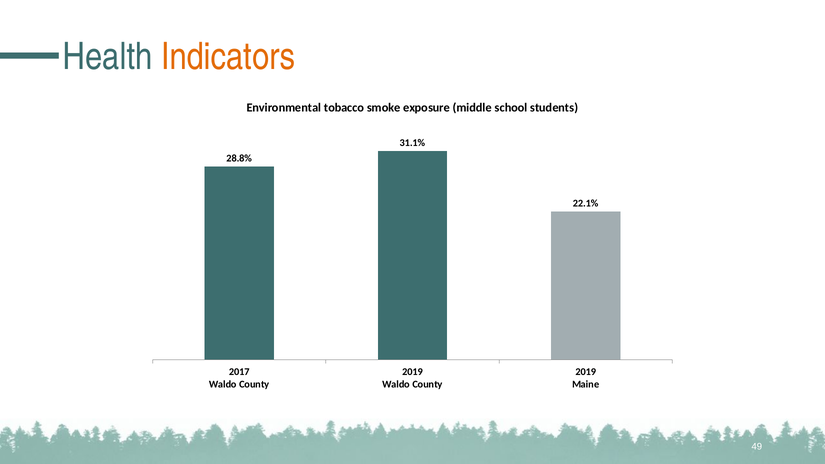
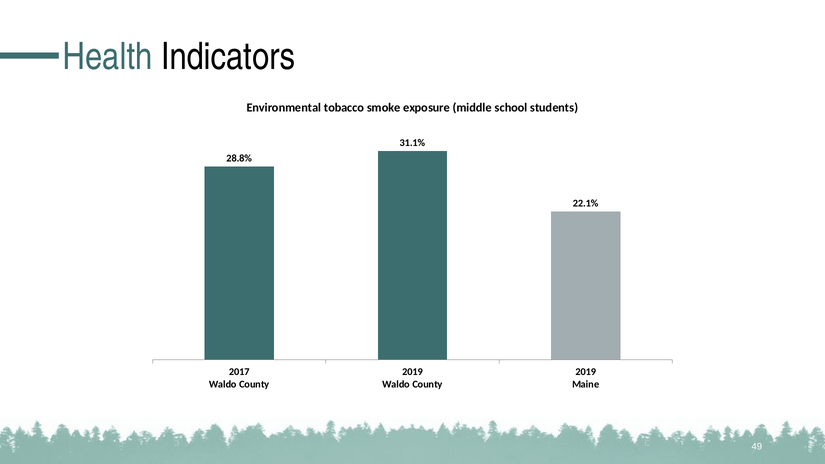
Indicators colour: orange -> black (228, 57)
